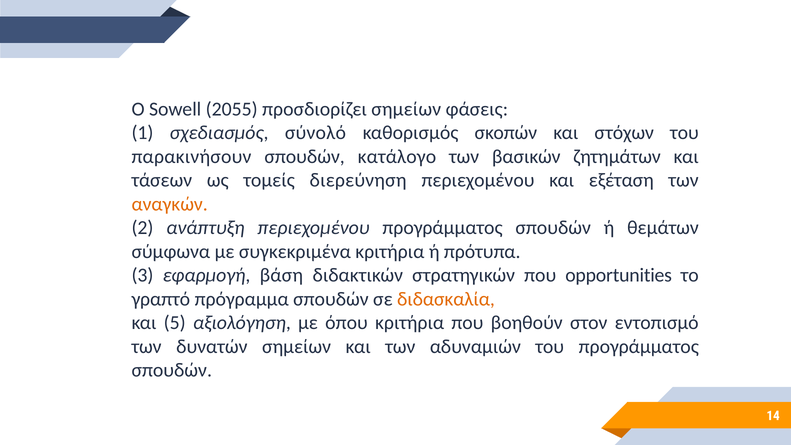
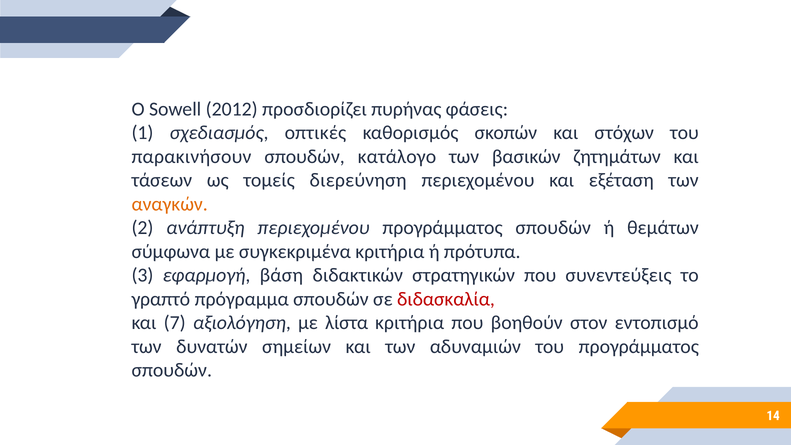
2055: 2055 -> 2012 (232, 109)
προσδιορίζει σημείων: σημείων -> πυρήνας (406, 109)
σύνολό: σύνολό -> οπτικές (315, 133)
opportunities: opportunities -> συνεντεύξεις (618, 275)
διδασκαλία colour: orange -> red (446, 299)
5: 5 -> 7 (175, 323)
όπου: όπου -> λίστα (347, 323)
